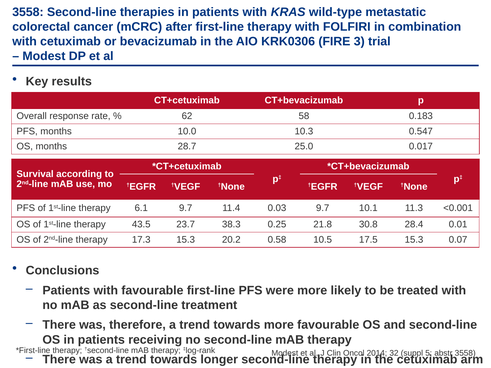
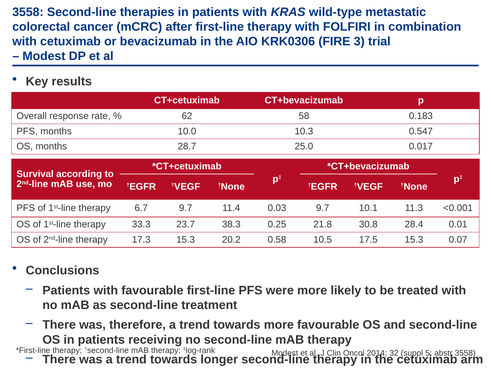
6.1: 6.1 -> 6.7 (141, 208)
43.5: 43.5 -> 33.3 (141, 225)
